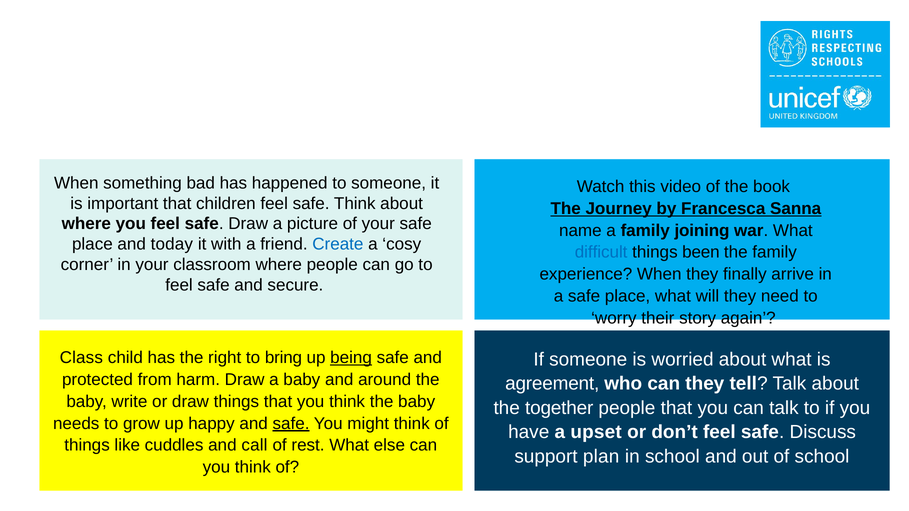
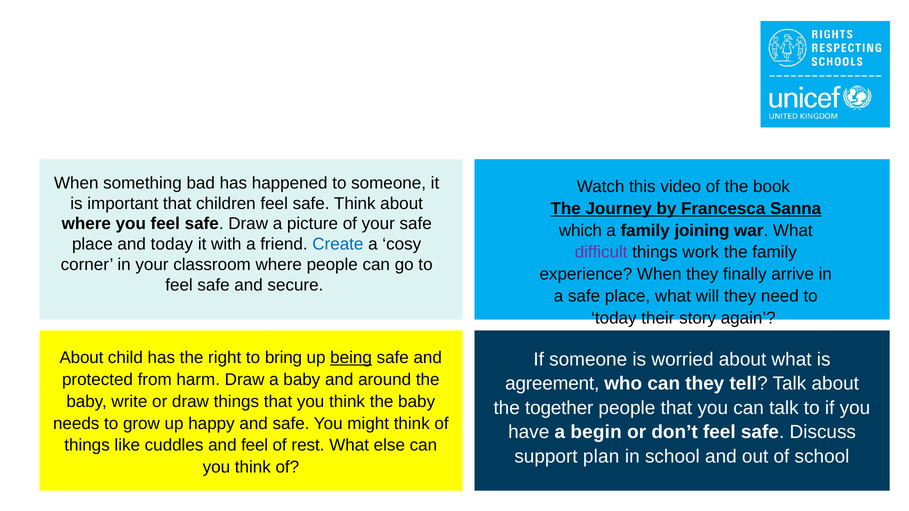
name: name -> which (580, 231)
difficult colour: blue -> purple (601, 253)
been: been -> work (701, 253)
worry: worry -> today (614, 318)
Class: Class -> About (81, 358)
safe underline: present -> none (291, 424)
upset: upset -> begin (596, 432)
and call: call -> feel (255, 446)
